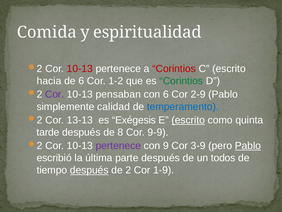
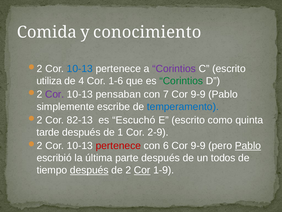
espiritualidad: espiritualidad -> conocimiento (147, 32)
10-13 colour: red -> blue (80, 69)
Corintios colour: red -> purple (174, 69)
hacia: hacia -> utiliza (49, 81)
de 6: 6 -> 4 (81, 81)
1-2: 1-2 -> 1-6 (116, 81)
con 6: 6 -> 7 (166, 94)
2-9: 2-9 -> 9-9 (198, 94)
calidad: calidad -> escribe (114, 106)
13-13: 13-13 -> 82-13 (80, 120)
Exégesis: Exégesis -> Escuchó (134, 120)
escrito underline: present -> none (188, 120)
8: 8 -> 1 (120, 132)
9-9: 9-9 -> 2-9 (158, 132)
pertenece colour: purple -> red (118, 145)
9: 9 -> 6 (166, 145)
3-9: 3-9 -> 9-9 (198, 145)
Cor underline: none -> present (142, 170)
